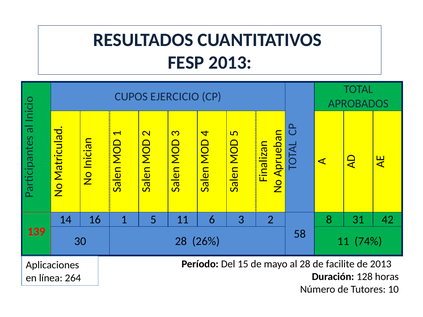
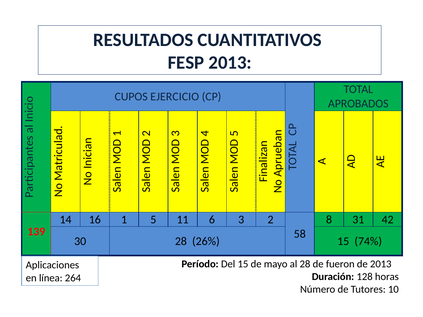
26% 11: 11 -> 15 (343, 241)
facilite: facilite -> fueron (340, 264)
